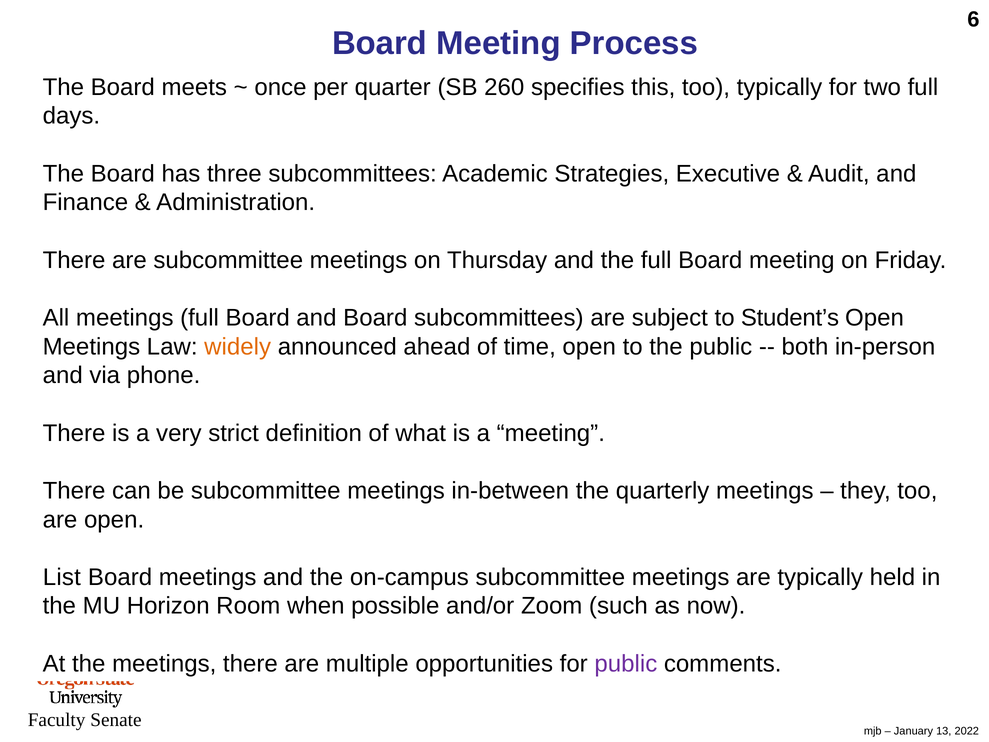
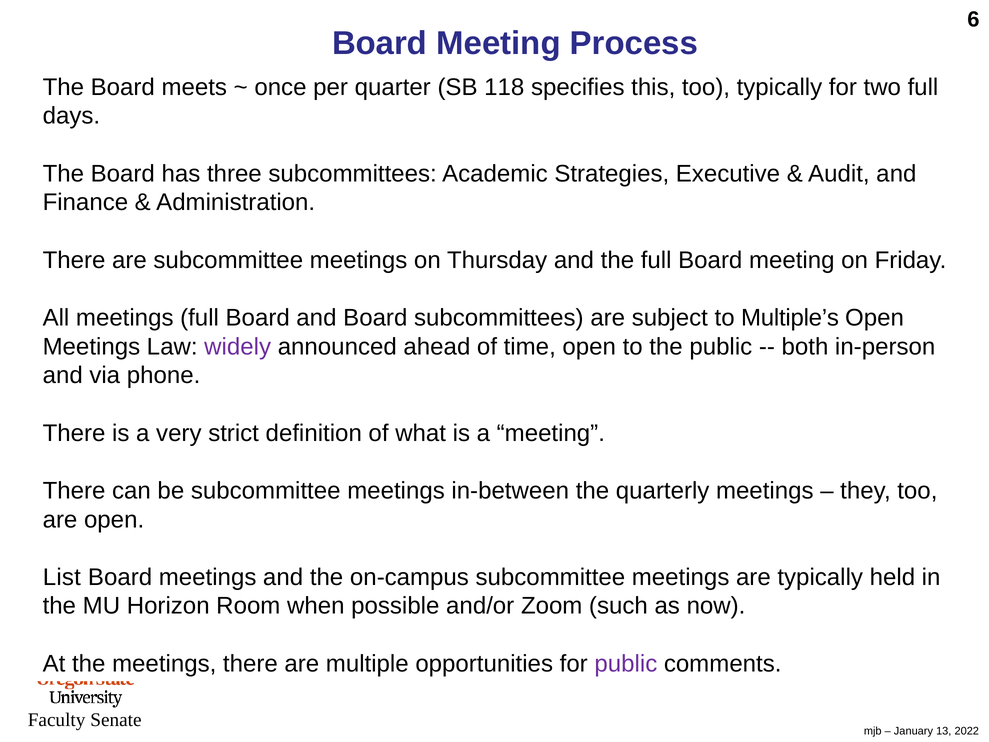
260: 260 -> 118 (504, 87)
Student’s: Student’s -> Multiple’s (790, 318)
widely colour: orange -> purple (238, 347)
